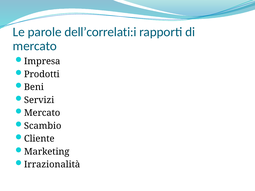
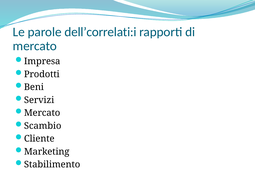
Irrazionalità: Irrazionalità -> Stabilimento (52, 165)
